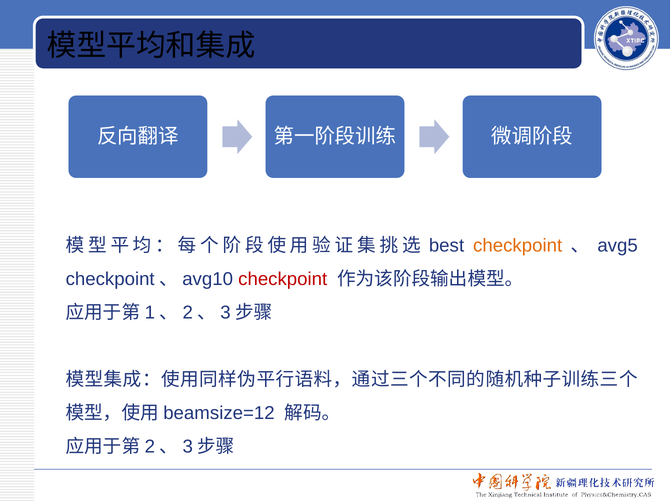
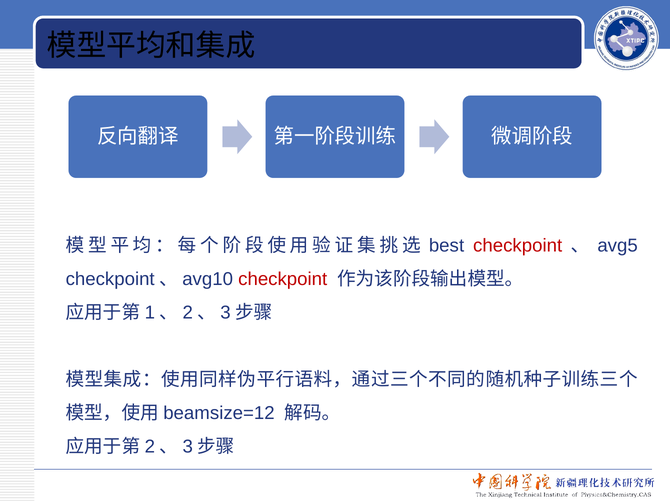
checkpoint colour: orange -> red (518, 246)
